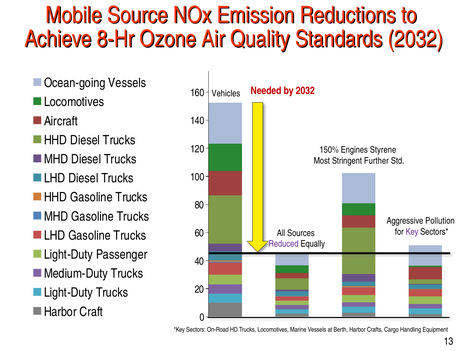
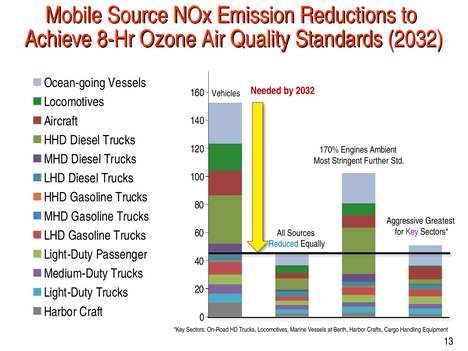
150%: 150% -> 170% (329, 150)
Styrene: Styrene -> Ambient (383, 150)
Pollution: Pollution -> Greatest (440, 221)
Reduced colour: purple -> blue (283, 244)
